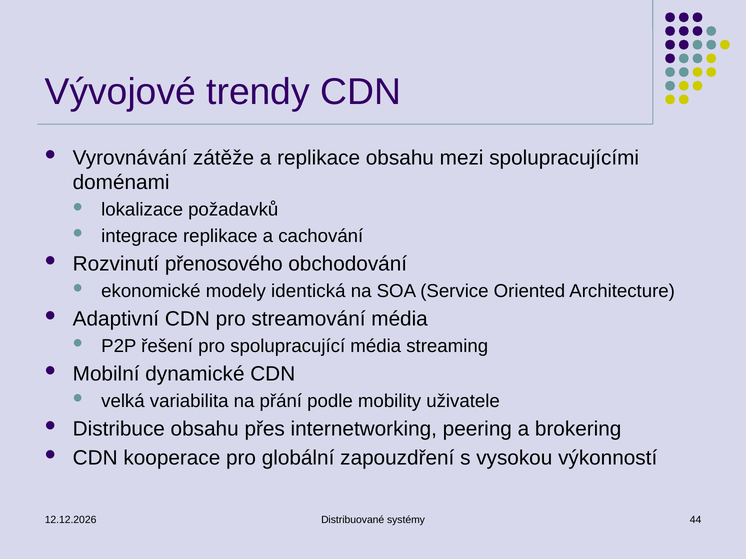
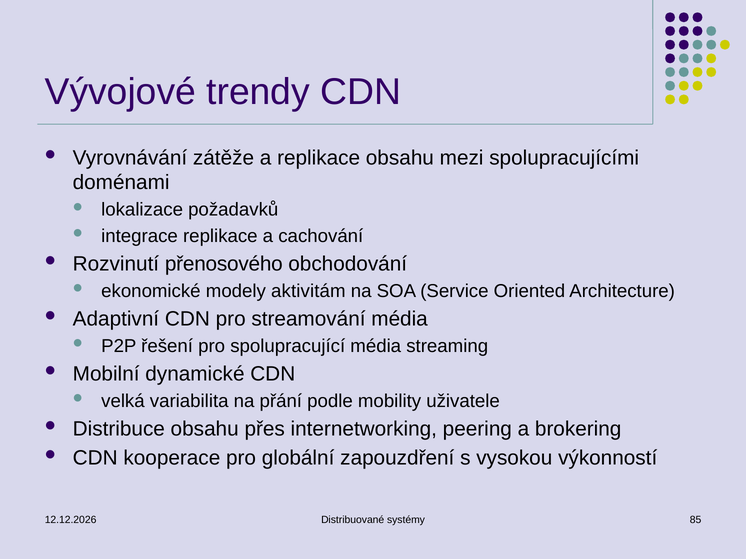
identická: identická -> aktivitám (308, 291)
44: 44 -> 85 (696, 520)
